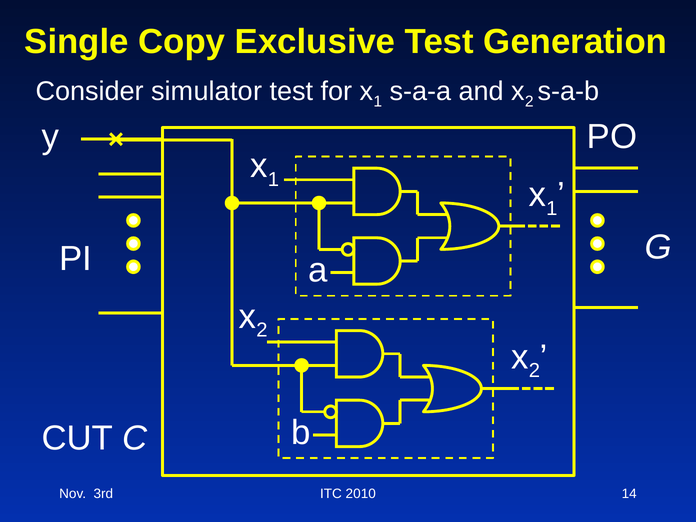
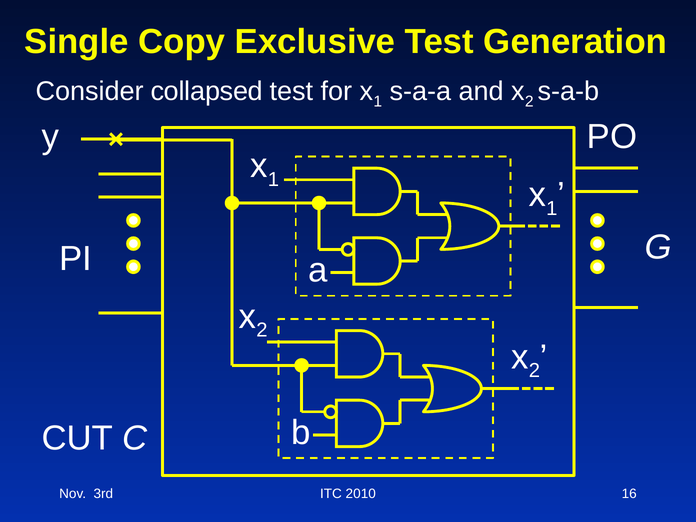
simulator: simulator -> collapsed (207, 91)
14: 14 -> 16 (629, 494)
